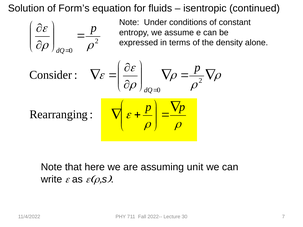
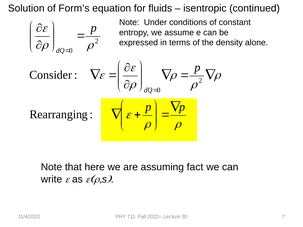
unit: unit -> fact (195, 167)
